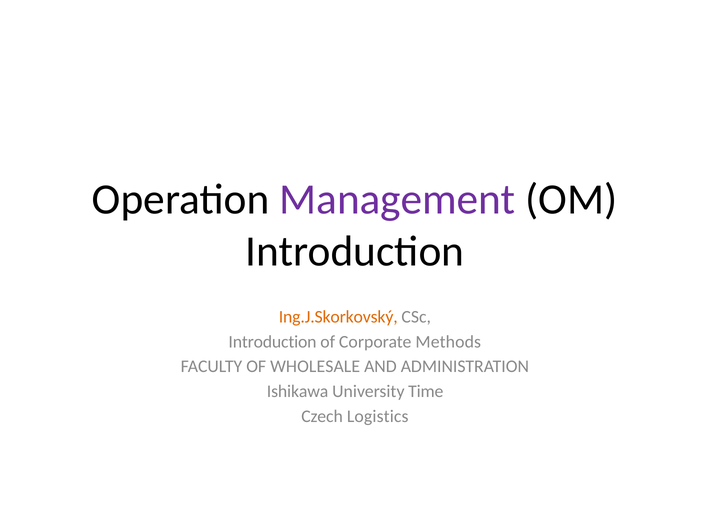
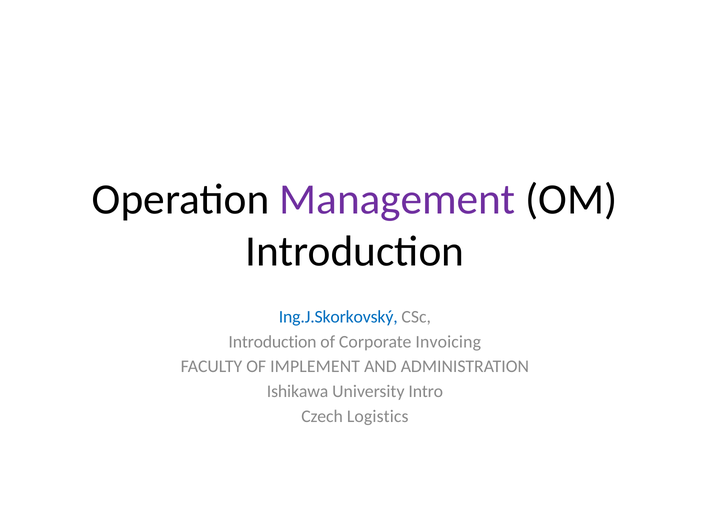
Ing.J.Skorkovský colour: orange -> blue (338, 317)
Methods: Methods -> Invoicing (448, 342)
WHOLESALE: WHOLESALE -> IMPLEMENT (315, 367)
Time: Time -> Intro (426, 392)
